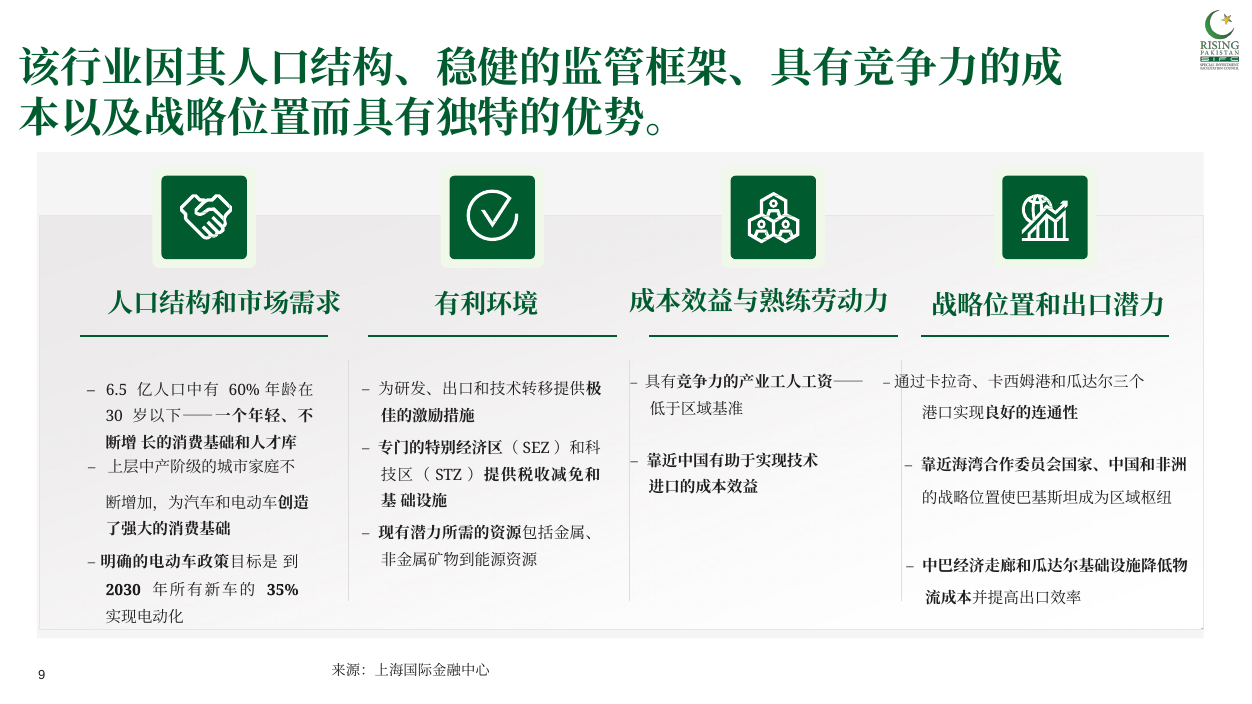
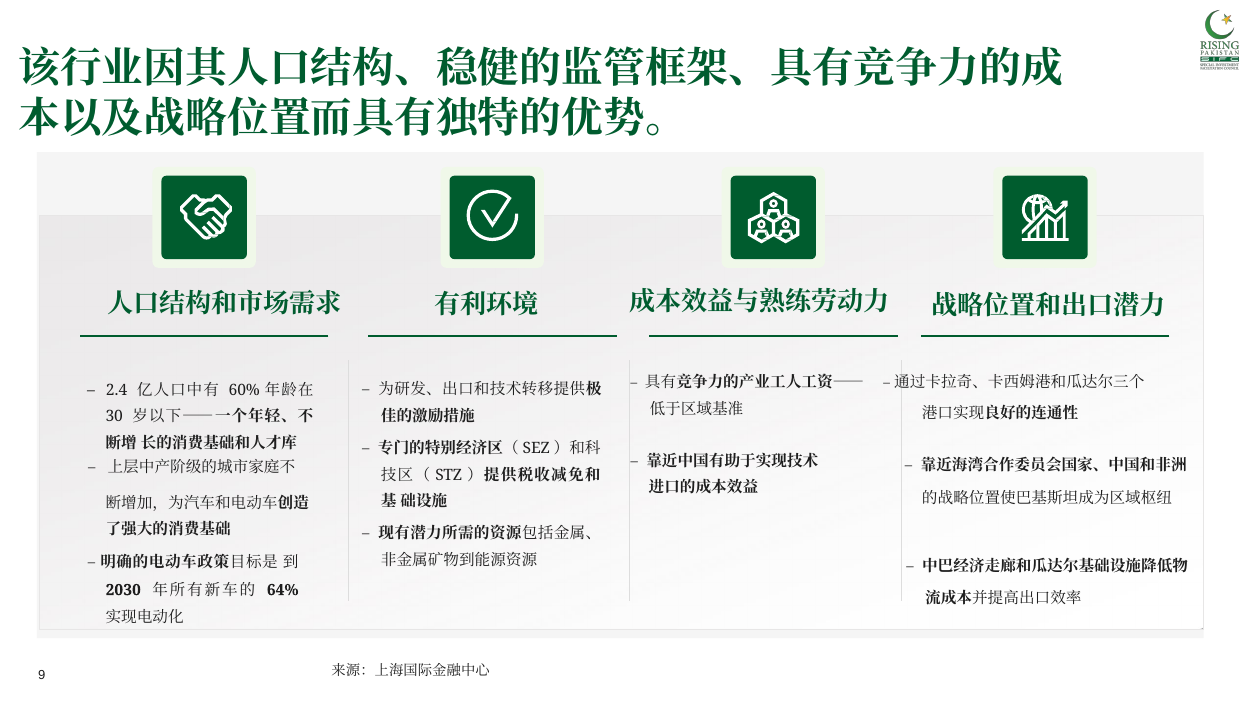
6.5: 6.5 -> 2.4 (117, 390)
35%: 35% -> 64% (283, 590)
